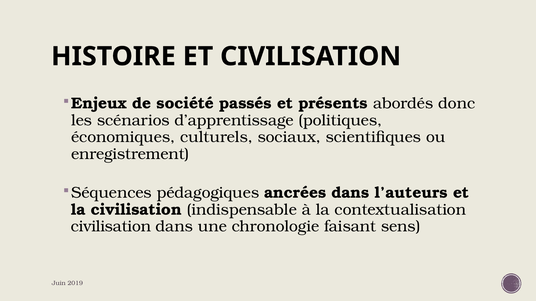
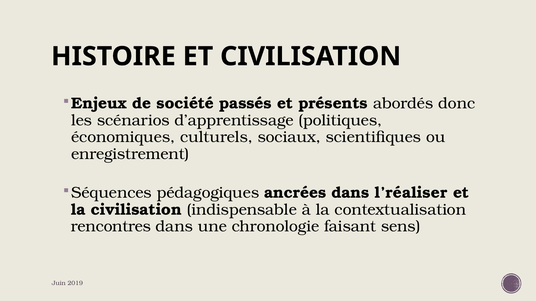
l’auteurs: l’auteurs -> l’réaliser (411, 193)
civilisation: civilisation -> rencontres (111, 227)
